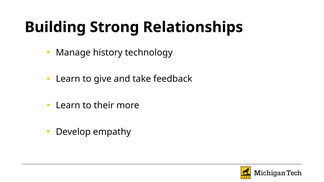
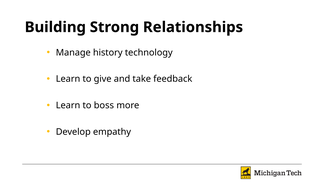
their: their -> boss (104, 105)
